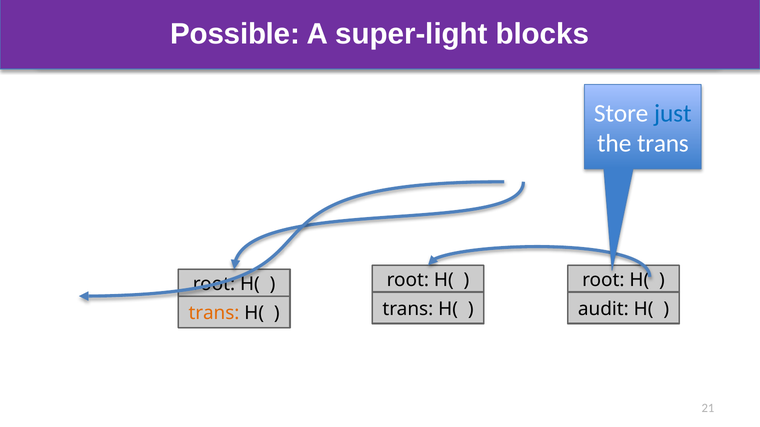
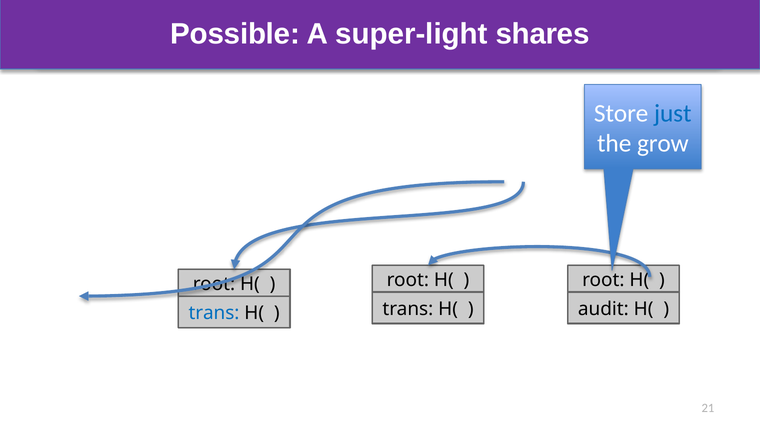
blocks: blocks -> shares (543, 34)
the trans: trans -> grow (663, 144)
trans colour: orange -> blue (214, 314)
